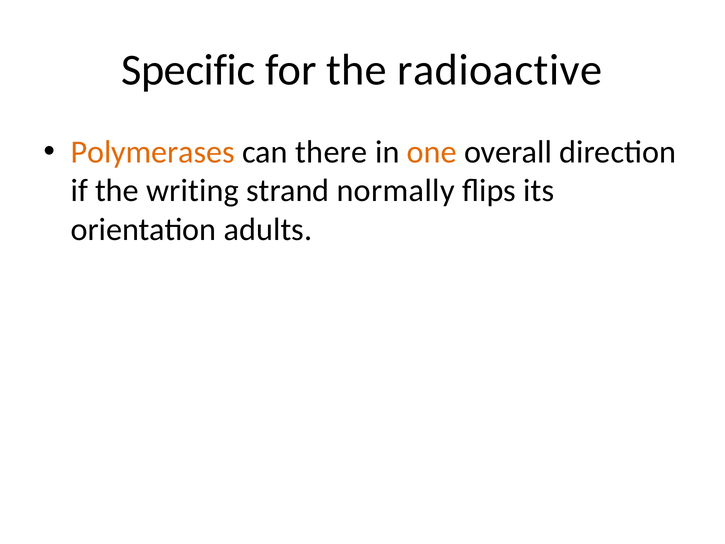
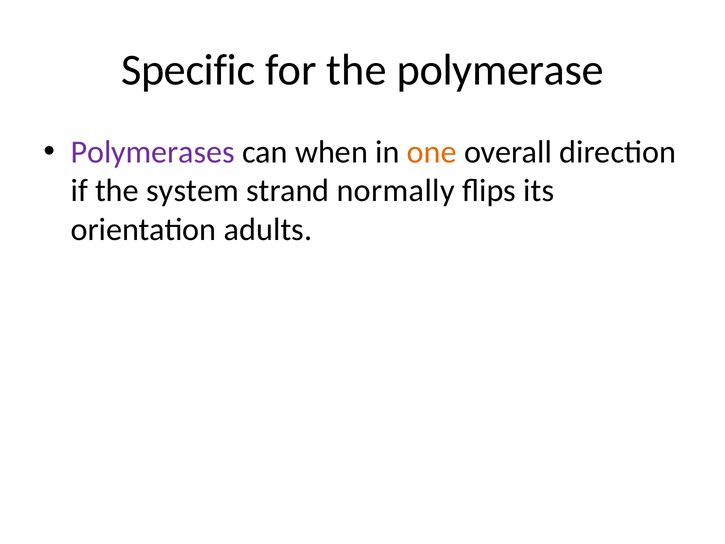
radioactive: radioactive -> polymerase (500, 70)
Polymerases colour: orange -> purple (153, 152)
there: there -> when (331, 152)
writing: writing -> system (193, 191)
